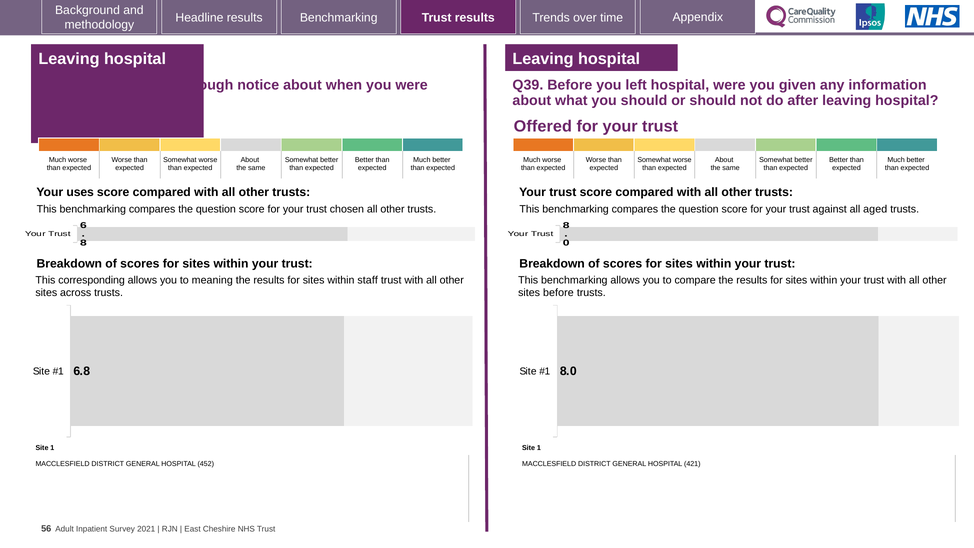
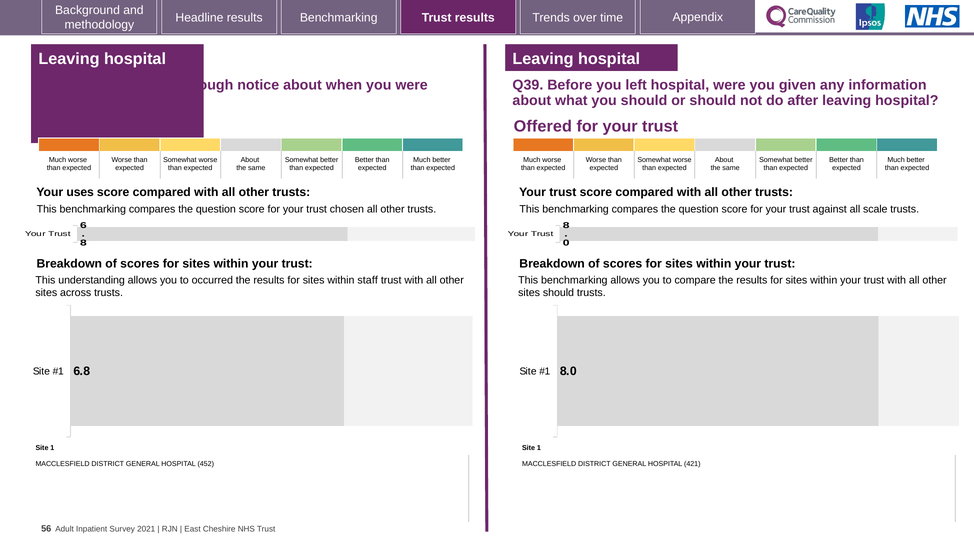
aged: aged -> scale (875, 209)
corresponding: corresponding -> understanding (92, 280)
meaning: meaning -> occurred (212, 280)
sites before: before -> should (558, 293)
